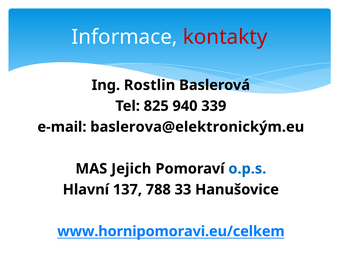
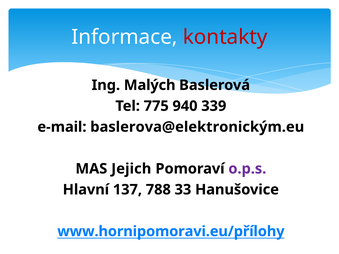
Rostlin: Rostlin -> Malých (150, 85)
825: 825 -> 775 (156, 106)
o.p.s colour: blue -> purple (247, 169)
www.hornipomoravi.eu/celkem: www.hornipomoravi.eu/celkem -> www.hornipomoravi.eu/přílohy (171, 232)
